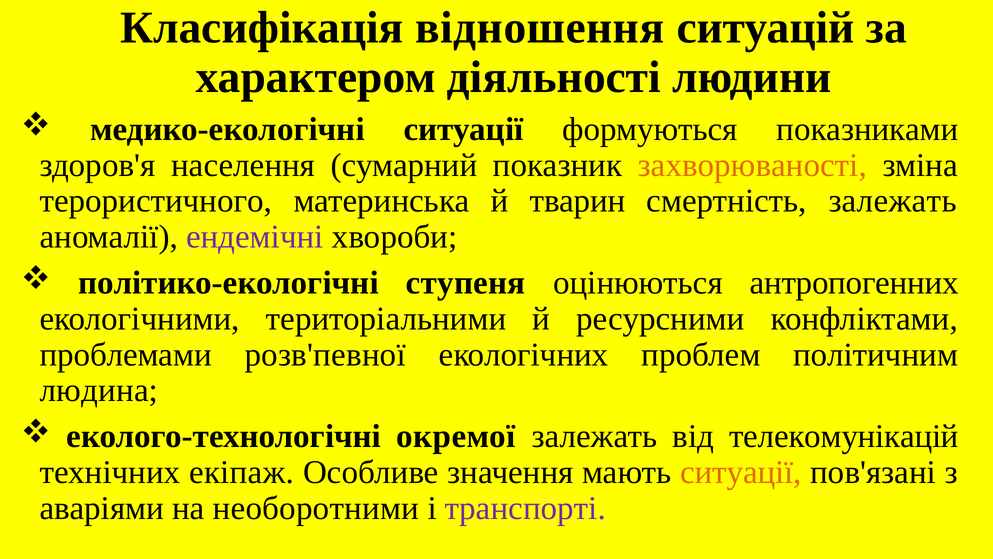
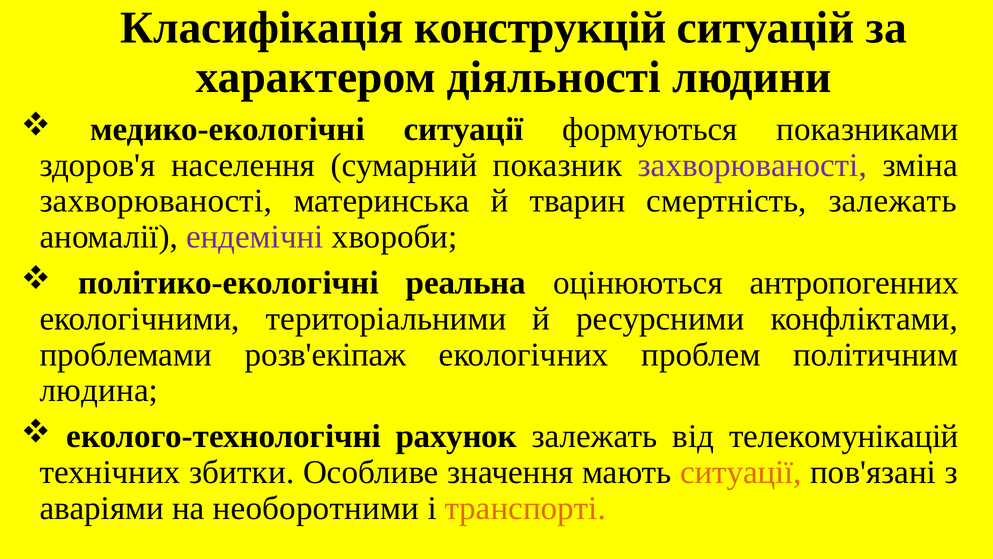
відношення: відношення -> конструкцій (540, 28)
захворюваності colour: orange -> purple (752, 165)
терористичного: терористичного -> захворюваності (156, 201)
ступеня: ступеня -> реальна (466, 283)
розв'певної: розв'певної -> розв'екіпаж (325, 354)
окремої: окремої -> рахунок (456, 436)
екіпаж: екіпаж -> збитки (242, 472)
транспорті colour: purple -> orange (525, 508)
